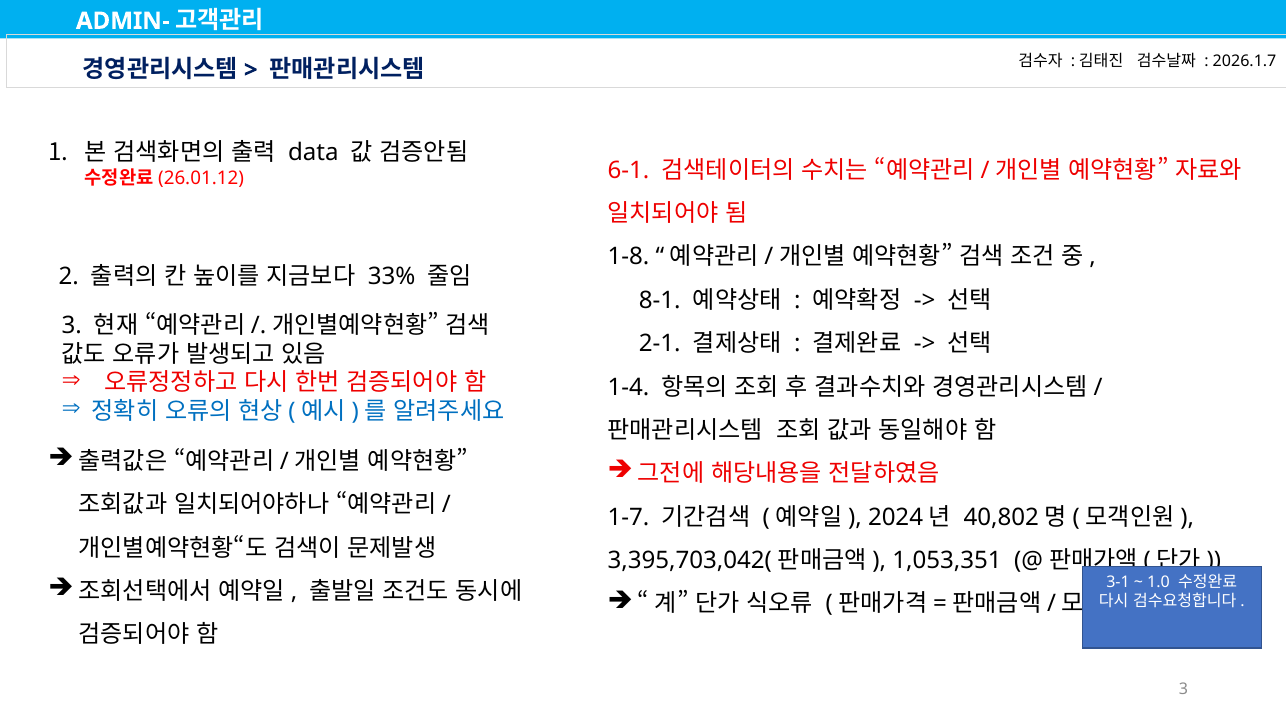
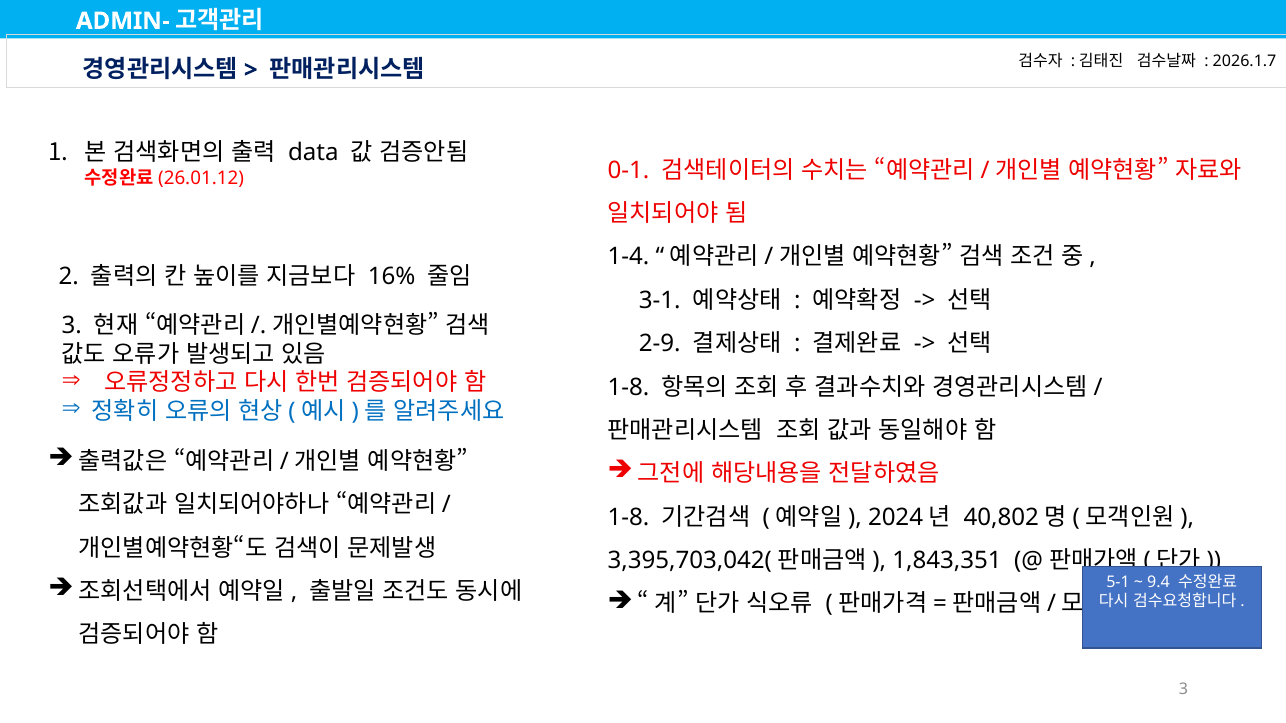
6-1: 6-1 -> 0-1 (628, 170)
1-8: 1-8 -> 1-4 (628, 257)
33%: 33% -> 16% (392, 276)
8-1: 8-1 -> 3-1 (660, 301)
2-1: 2-1 -> 2-9 (660, 344)
1-4: 1-4 -> 1-8 (628, 387)
1-7: 1-7 -> 1-8 (628, 518)
1,053,351: 1,053,351 -> 1,843,351 (947, 561)
3-1: 3-1 -> 5-1 (1118, 583)
1.0: 1.0 -> 9.4 (1159, 583)
